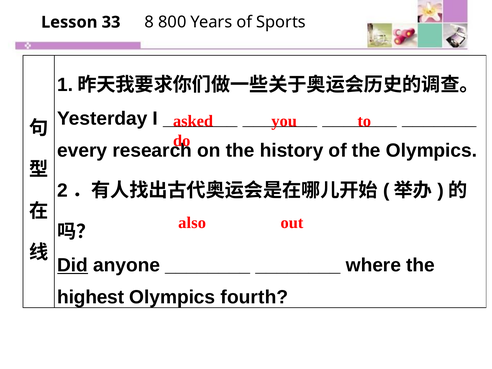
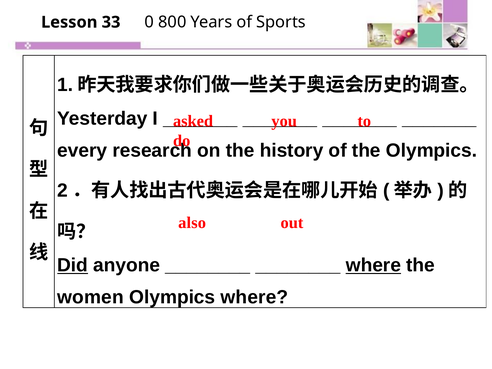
8: 8 -> 0 (149, 22)
where underline: none -> present (373, 265)
highest: highest -> women (90, 297)
Olympics fourth: fourth -> where (254, 297)
